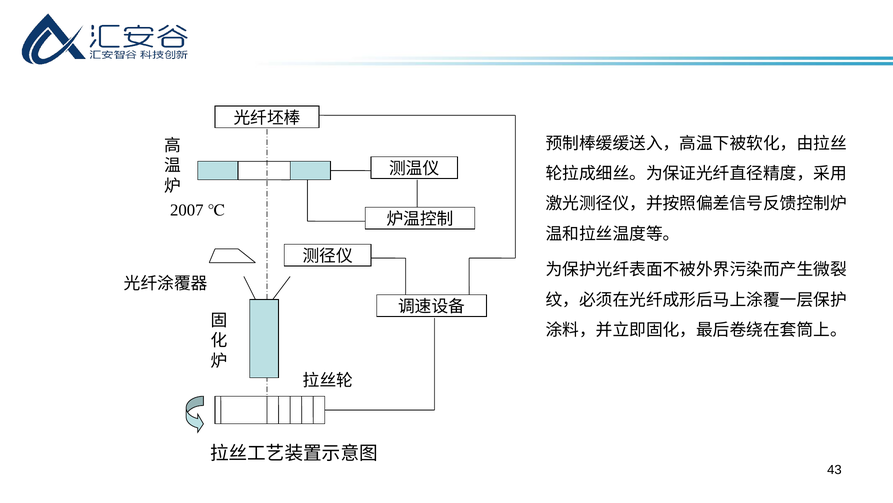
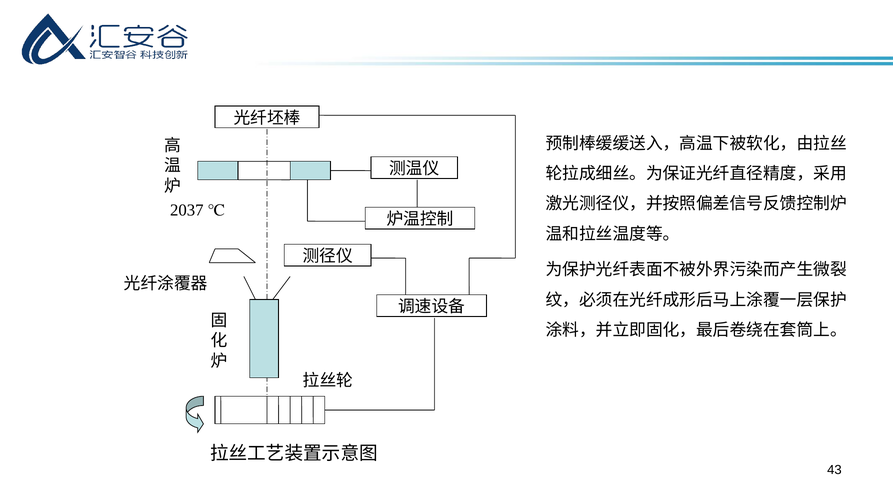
2007: 2007 -> 2037 (187, 210)
